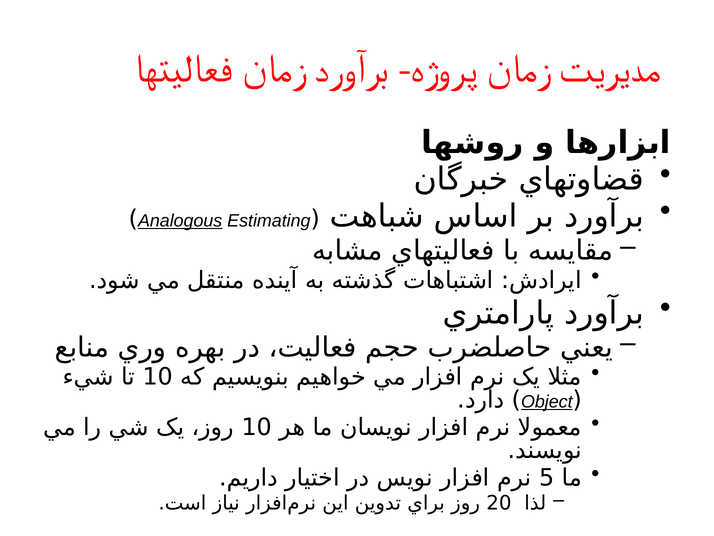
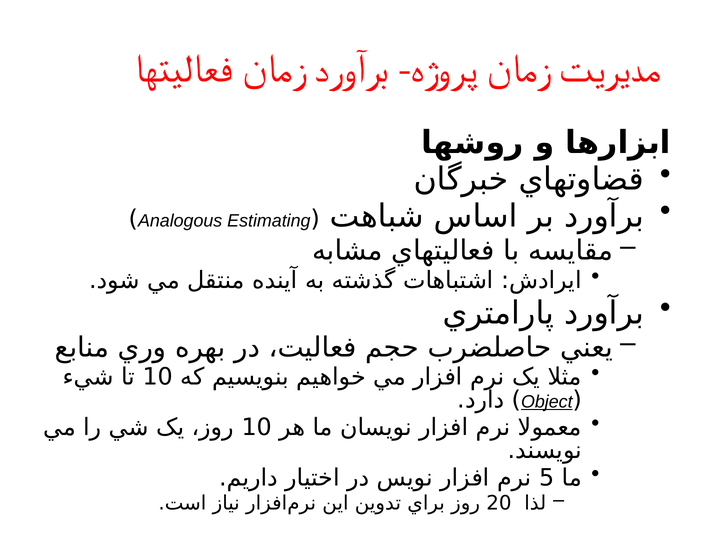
Analogous underline: present -> none (180, 221)
